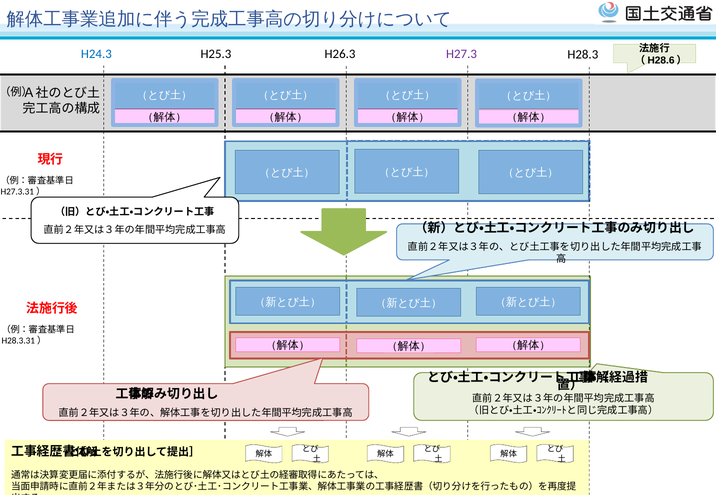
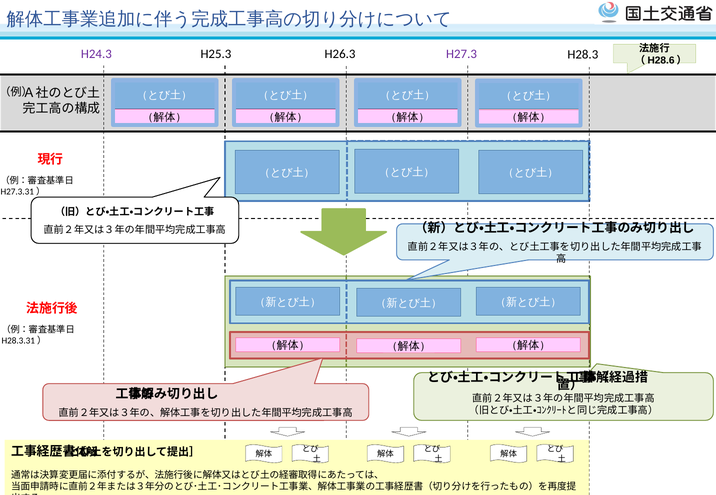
H24.3 colour: blue -> purple (96, 54)
